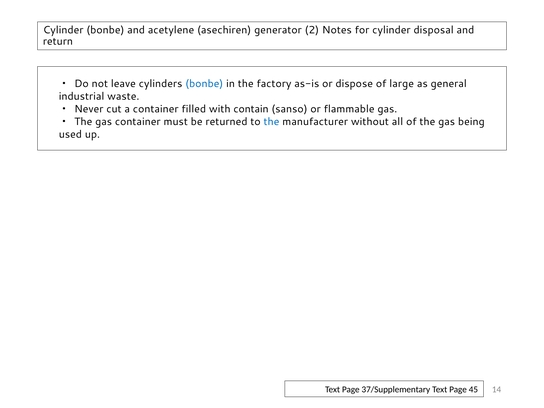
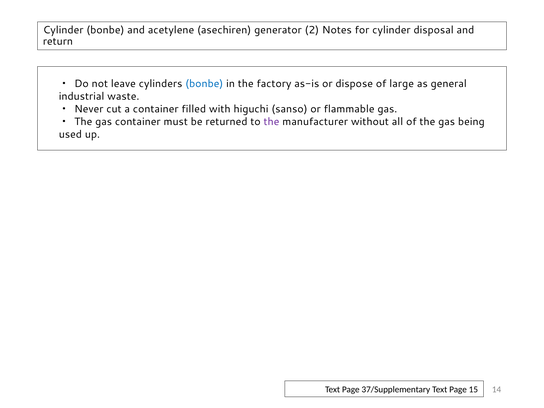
contain: contain -> higuchi (251, 109)
the colour: blue -> purple (271, 122)
45: 45 -> 15 (473, 390)
